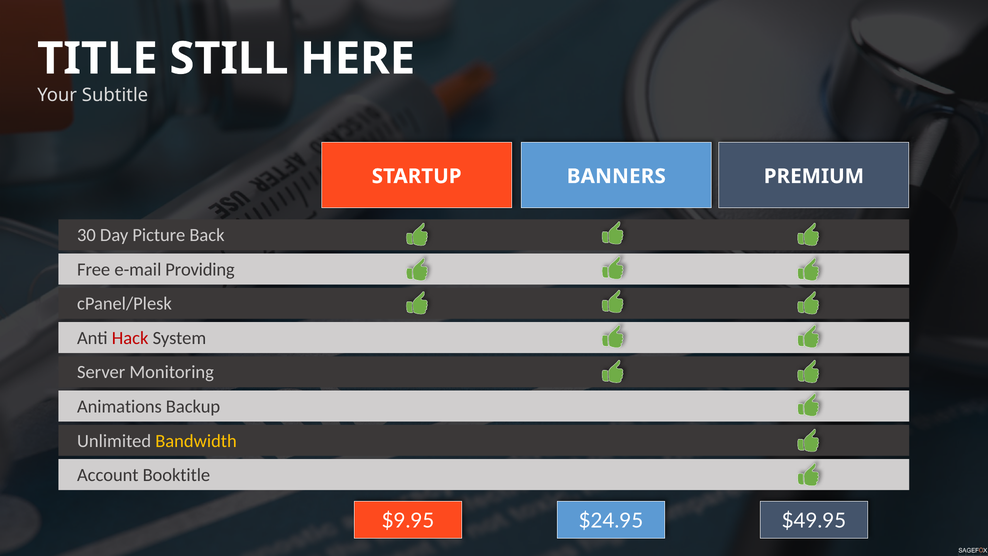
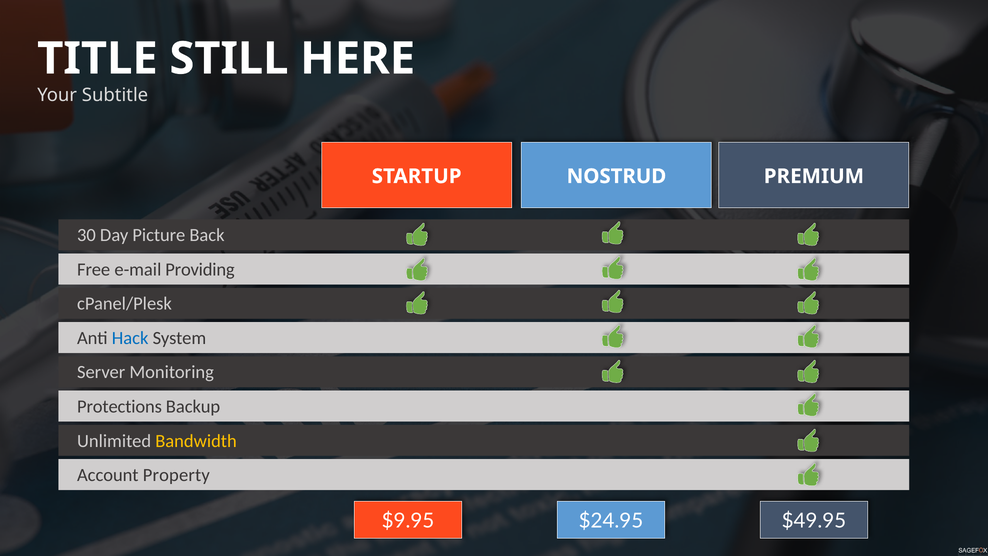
BANNERS: BANNERS -> NOSTRUD (616, 176)
Hack colour: red -> blue (130, 338)
Animations: Animations -> Protections (120, 406)
Booktitle: Booktitle -> Property (176, 475)
